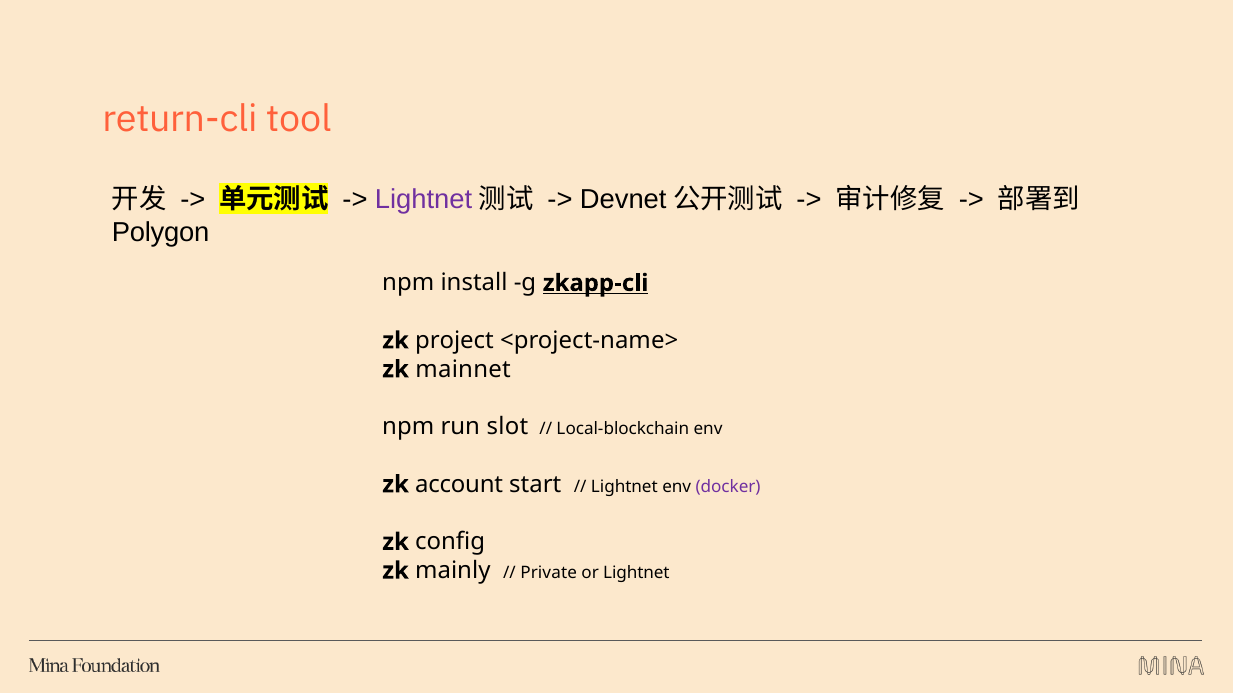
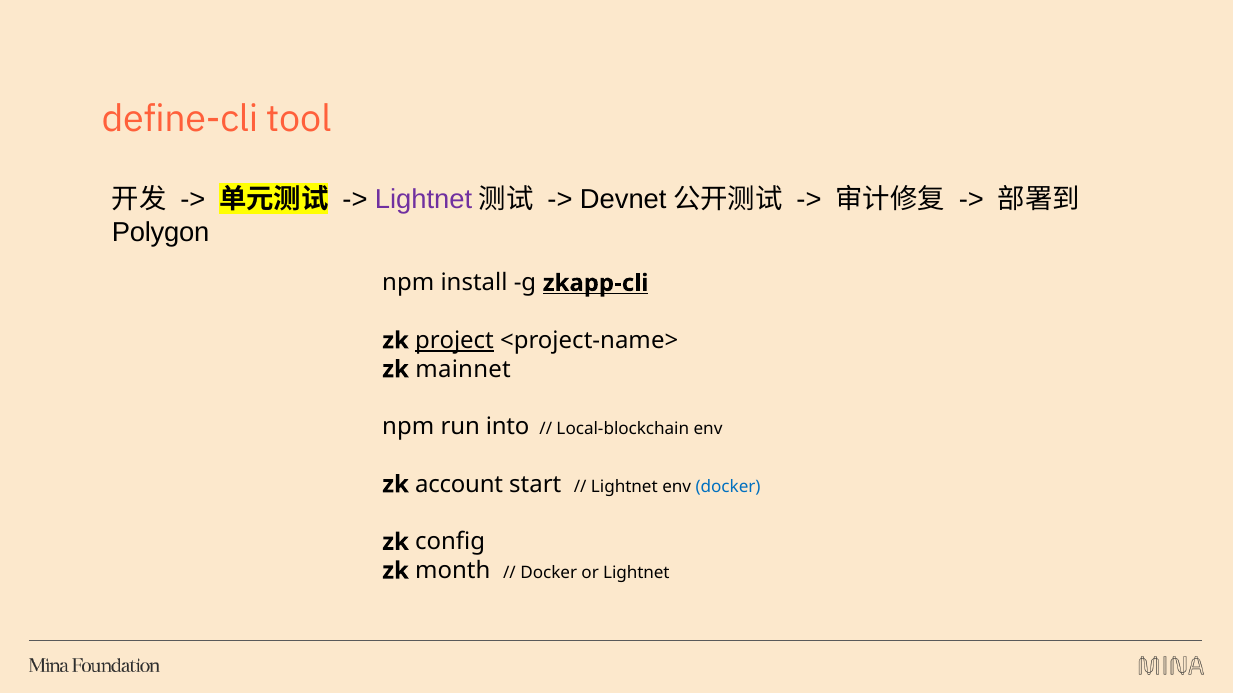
return-cli: return-cli -> define-cli (180, 119)
project underline: none -> present (454, 341)
slot: slot -> into (508, 427)
docker colour: purple -> blue (728, 487)
mainly: mainly -> month (453, 571)
Private: Private -> Docker (549, 573)
